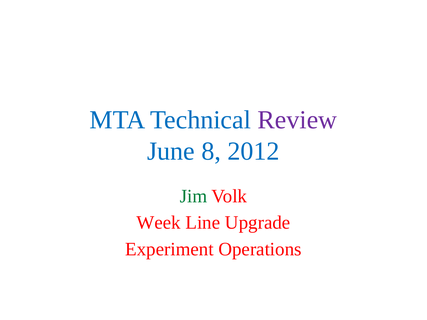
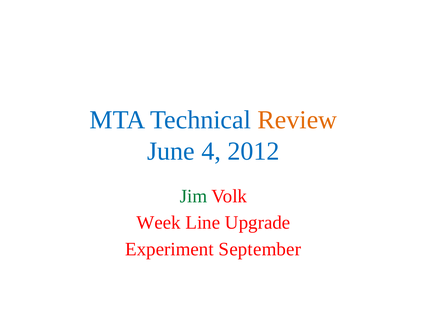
Review colour: purple -> orange (297, 120)
8: 8 -> 4 (211, 151)
Operations: Operations -> September (260, 249)
